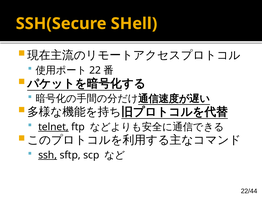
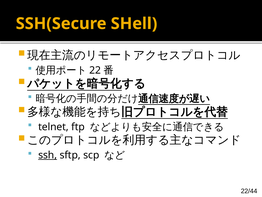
telnet underline: present -> none (53, 127)
